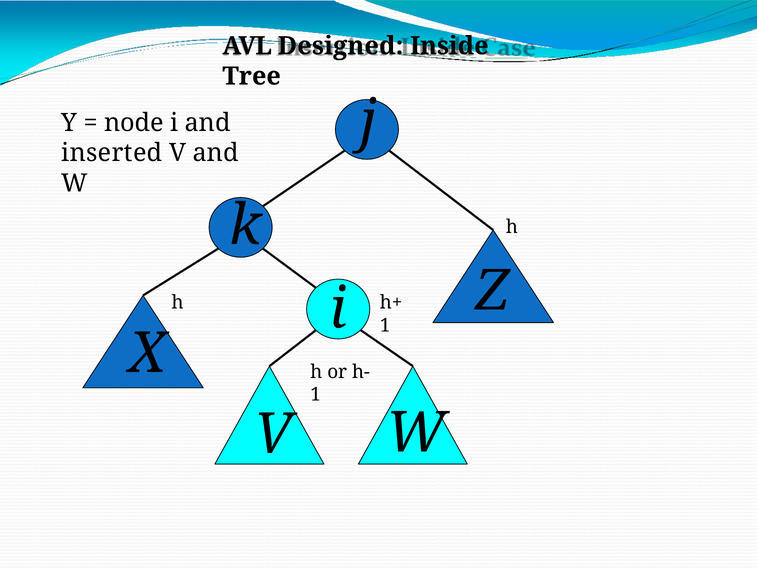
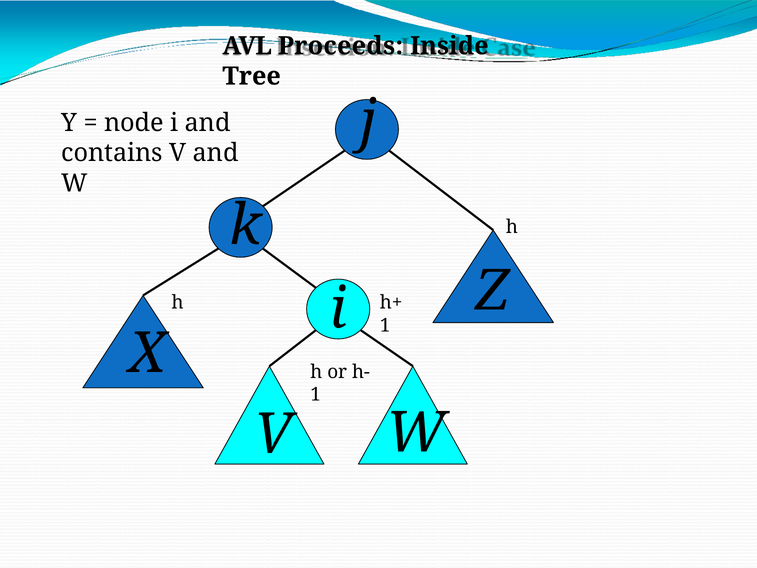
Designed: Designed -> Proceeds (340, 46)
inserted: inserted -> contains (112, 153)
